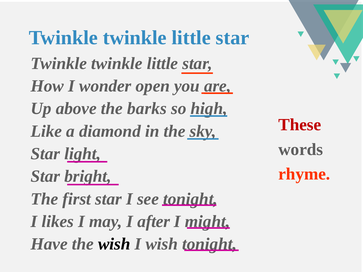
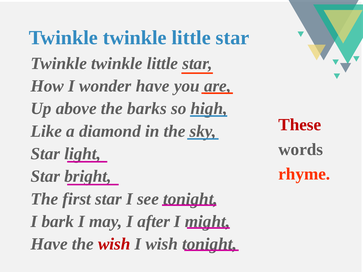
wonder open: open -> have (153, 86)
likes: likes -> bark (58, 222)
wish colour: black -> red (114, 244)
